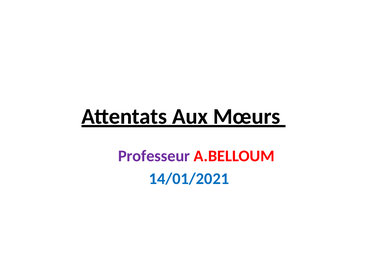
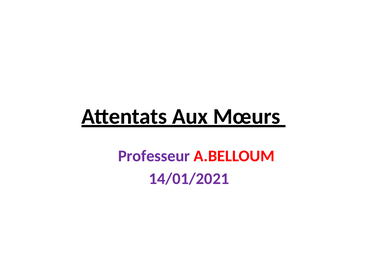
14/01/2021 colour: blue -> purple (189, 179)
